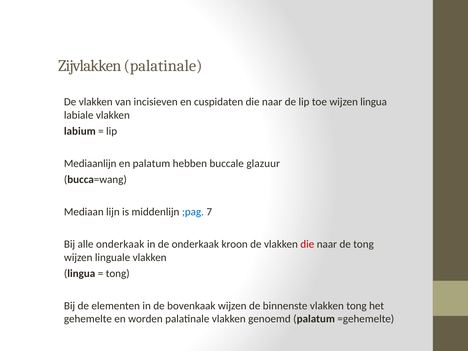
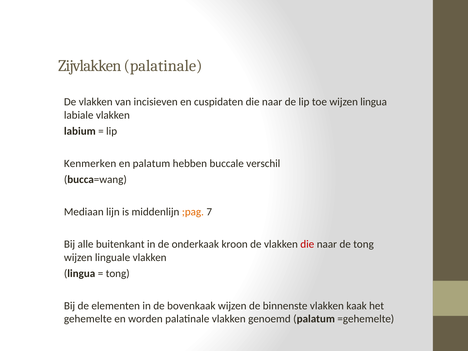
Mediaanlijn: Mediaanlijn -> Kenmerken (90, 163)
glazuur: glazuur -> verschil (263, 163)
;pag colour: blue -> orange (193, 212)
alle onderkaak: onderkaak -> buitenkant (120, 244)
vlakken tong: tong -> kaak (357, 306)
